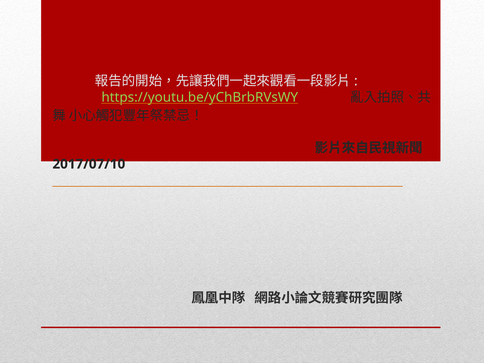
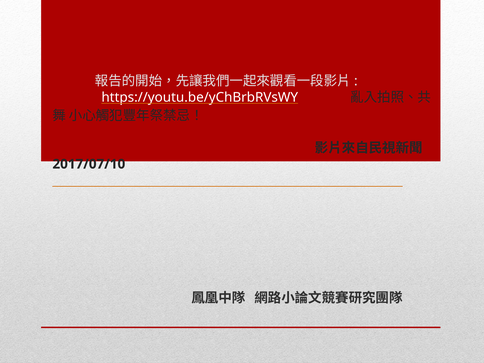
https://youtu.be/yChBrbRVsWY colour: light green -> white (200, 97)
